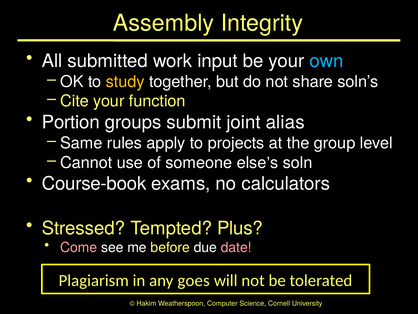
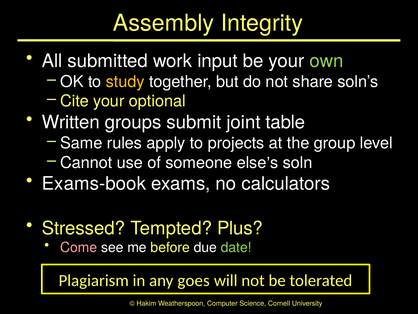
own colour: light blue -> light green (326, 61)
function: function -> optional (157, 101)
Portion: Portion -> Written (71, 122)
alias: alias -> table (285, 122)
Course-book: Course-book -> Exams-book (94, 183)
date colour: pink -> light green (236, 247)
